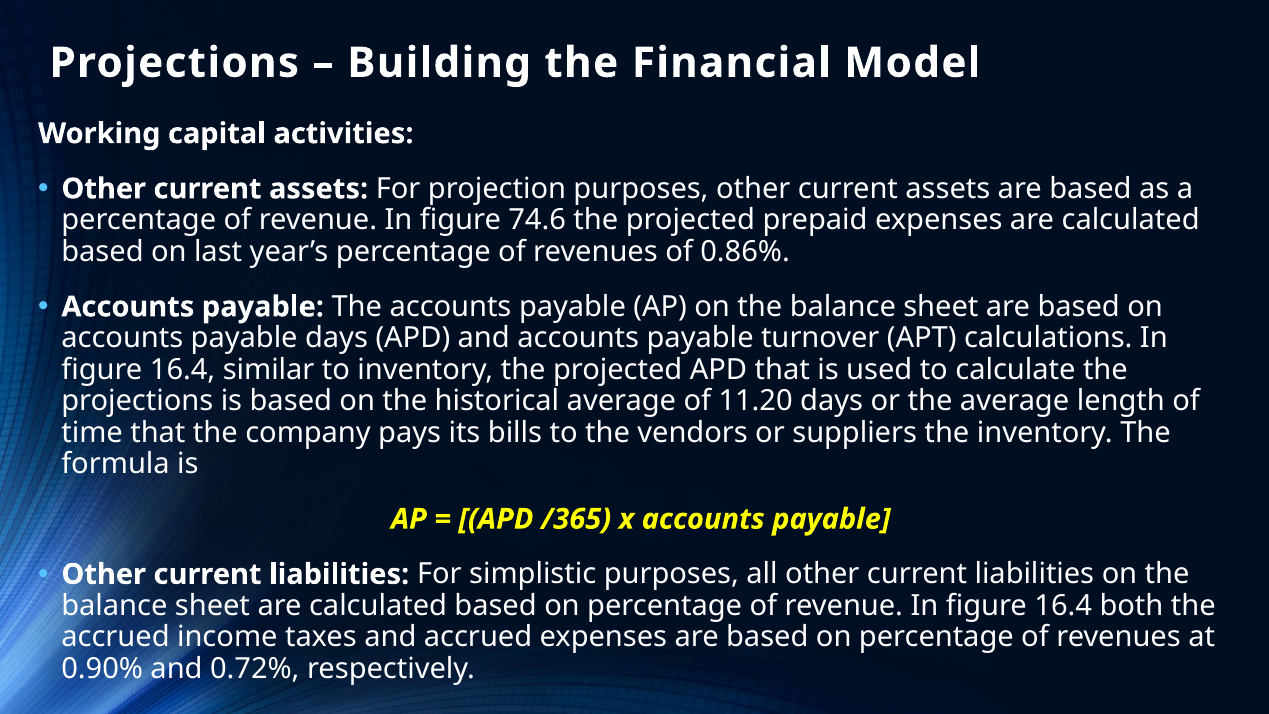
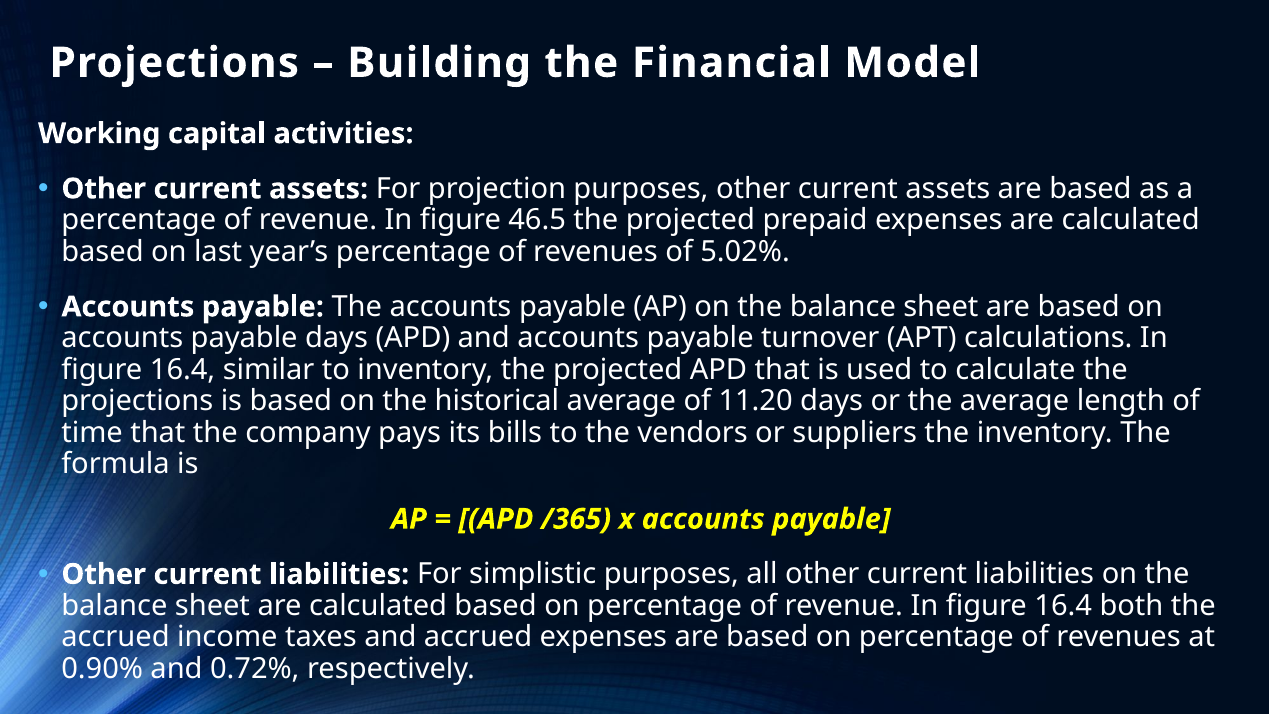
74.6: 74.6 -> 46.5 (537, 220)
0.86%: 0.86% -> 5.02% (745, 252)
